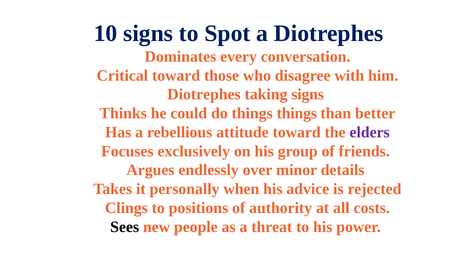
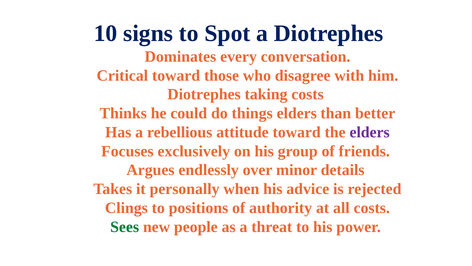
taking signs: signs -> costs (308, 94)
things things: things -> elders (297, 113)
Sees colour: black -> green (125, 226)
